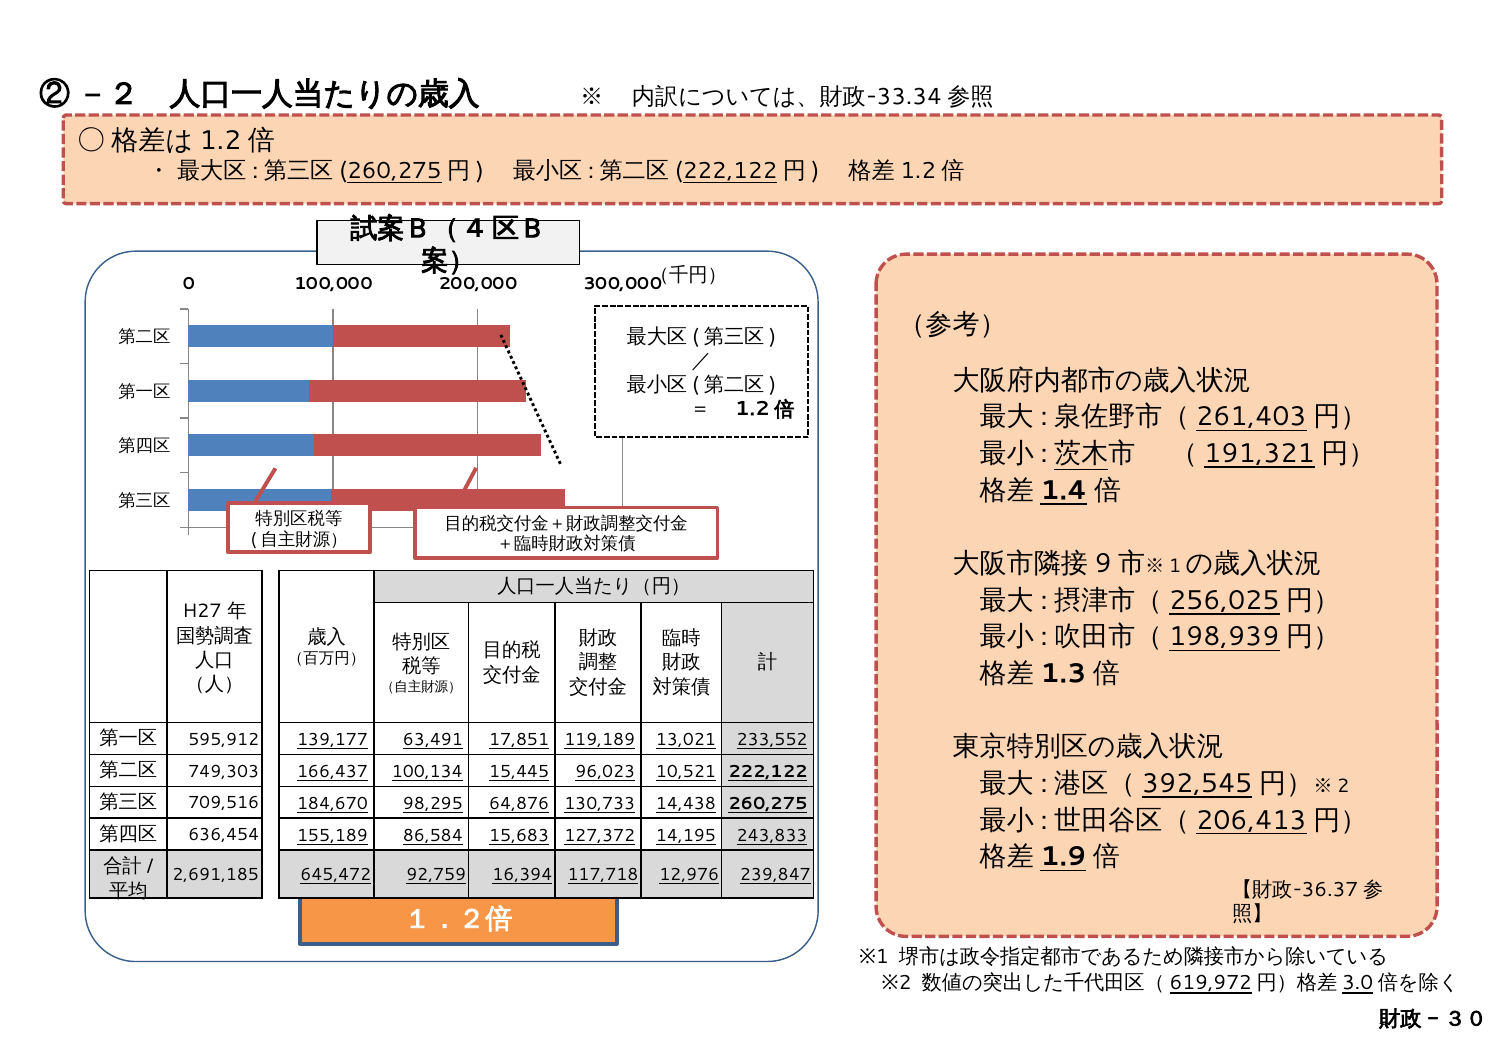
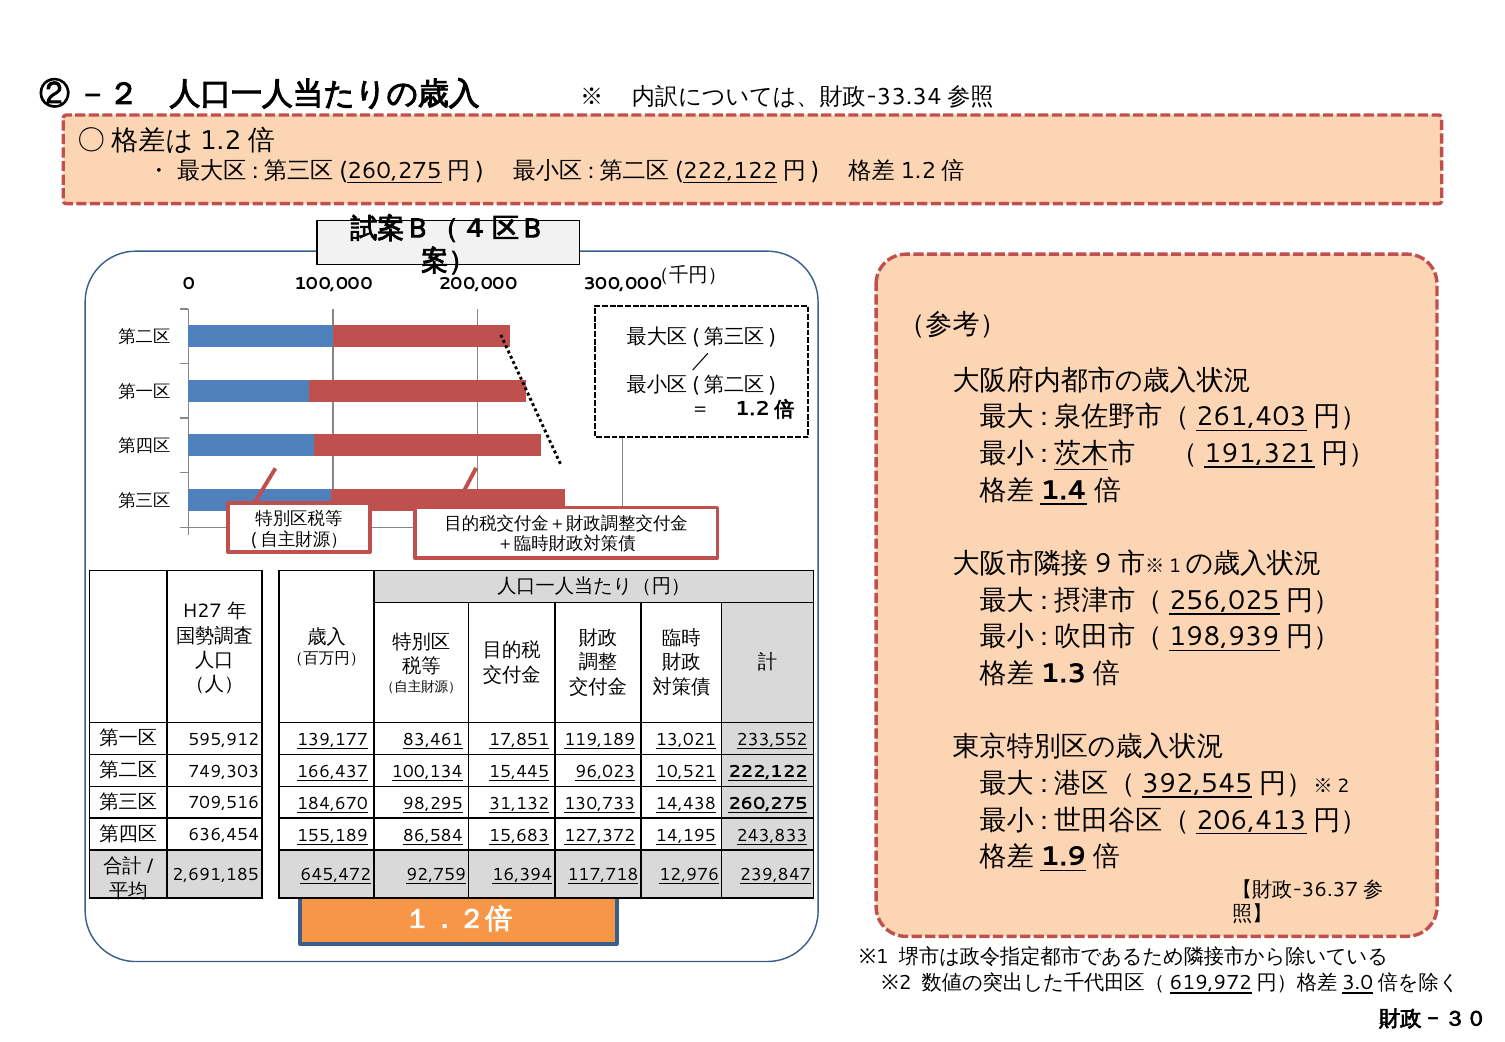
63,491: 63,491 -> 83,461 (433, 740)
64,876: 64,876 -> 31,132 (519, 804)
